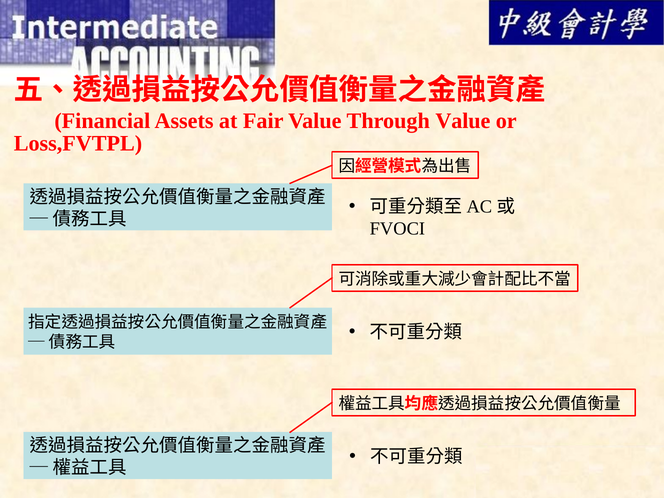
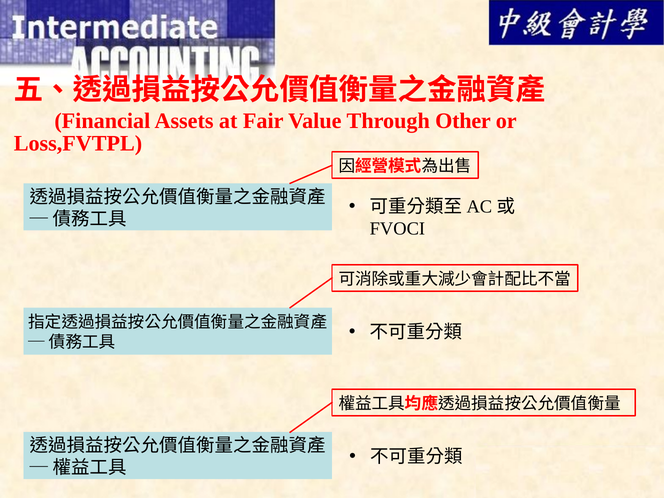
Through Value: Value -> Other (463, 121)
